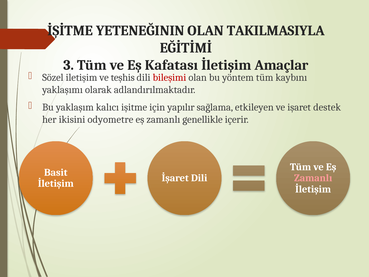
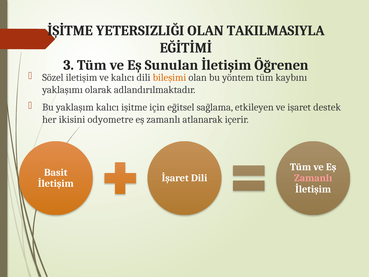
YETENEĞININ: YETENEĞININ -> YETERSIZLIĞI (140, 31)
Kafatası: Kafatası -> Sunulan (172, 65)
Amaçlar: Amaçlar -> Öğrenen (282, 65)
ve teşhis: teşhis -> kalıcı (123, 77)
bileşimi colour: red -> orange (169, 77)
yapılır: yapılır -> eğitsel (181, 107)
genellikle: genellikle -> atlanarak (203, 119)
